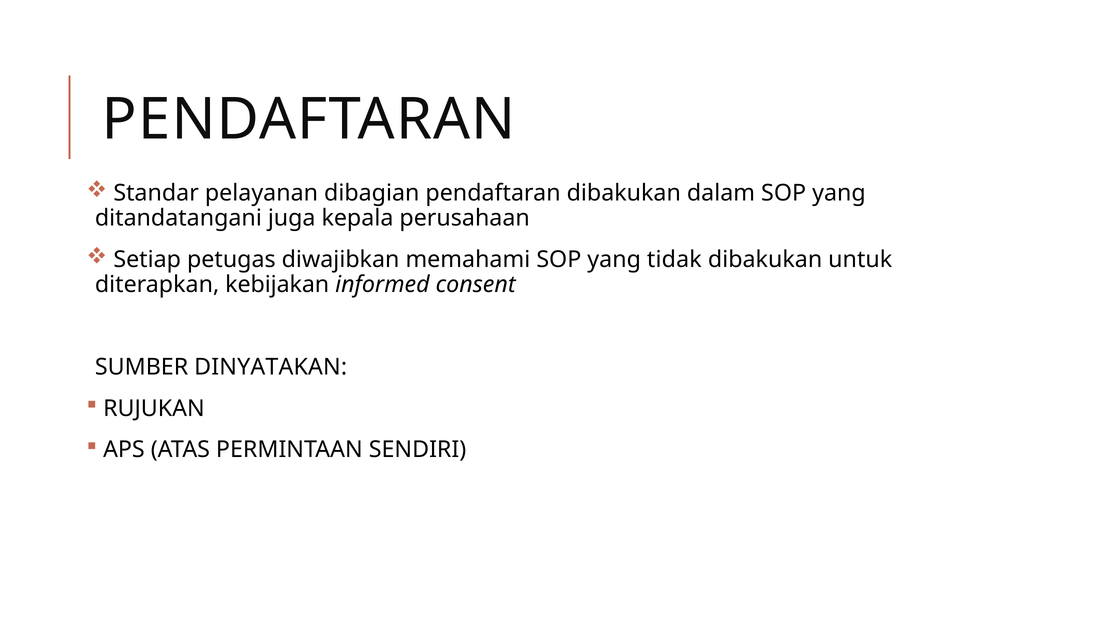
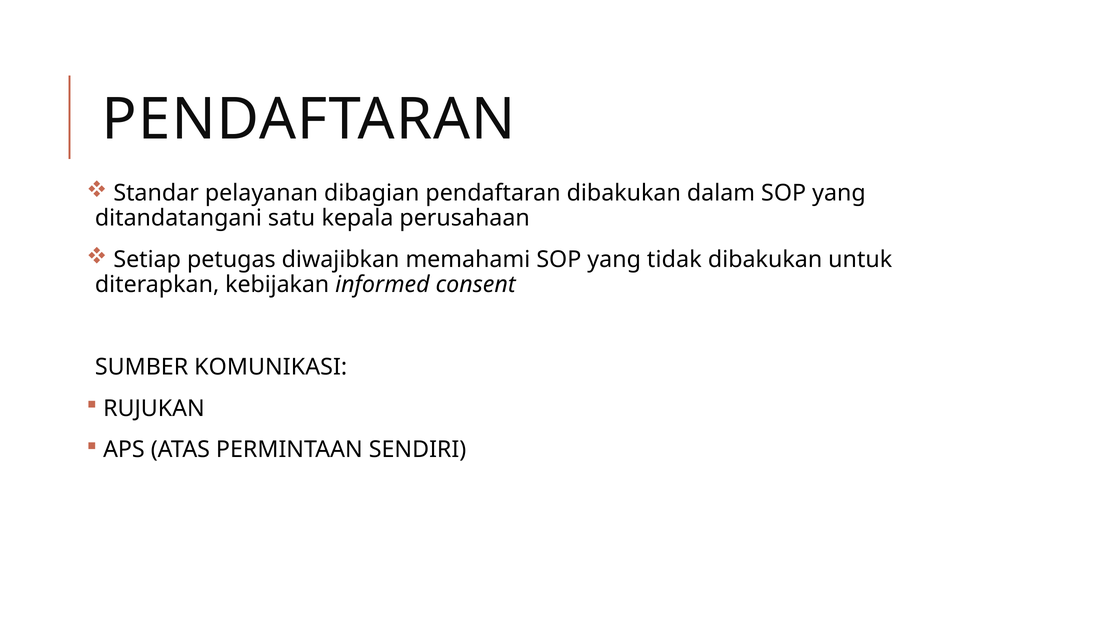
juga: juga -> satu (292, 218)
DINYATAKAN: DINYATAKAN -> KOMUNIKASI (271, 367)
